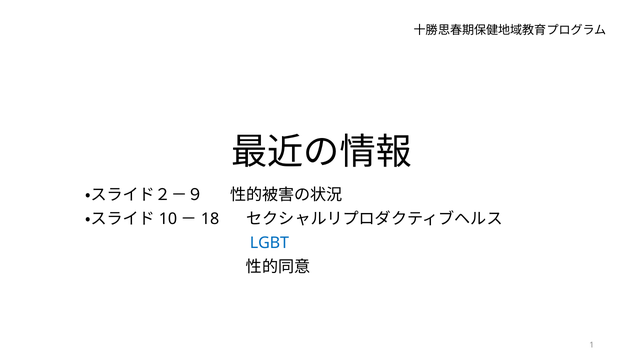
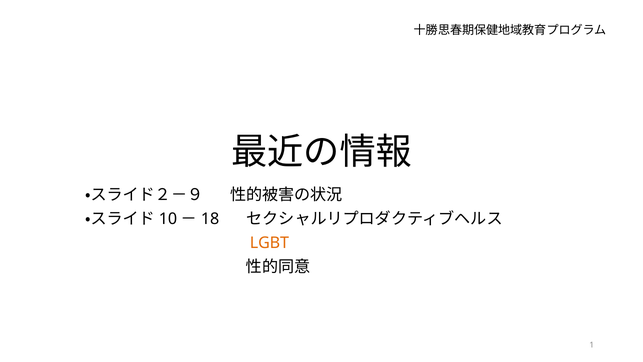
LGBT colour: blue -> orange (269, 243)
